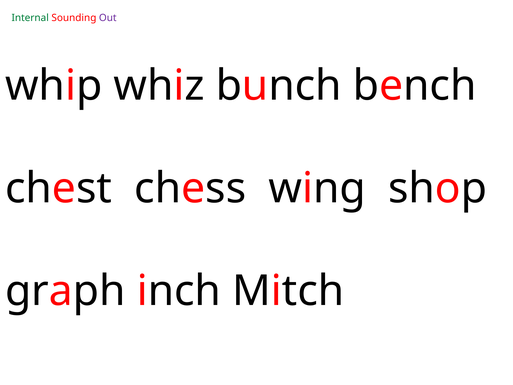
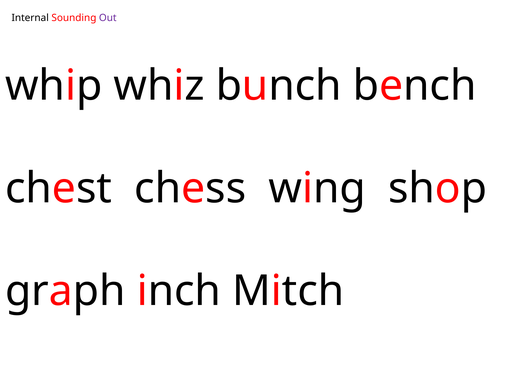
Internal colour: green -> black (30, 18)
